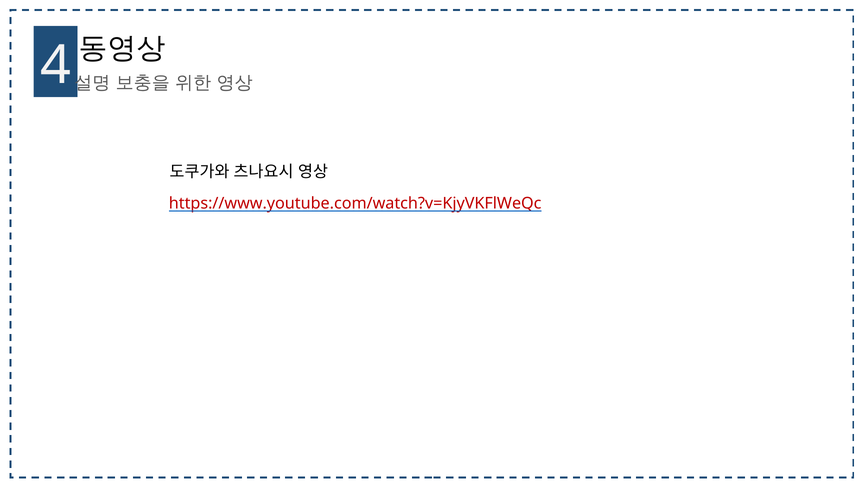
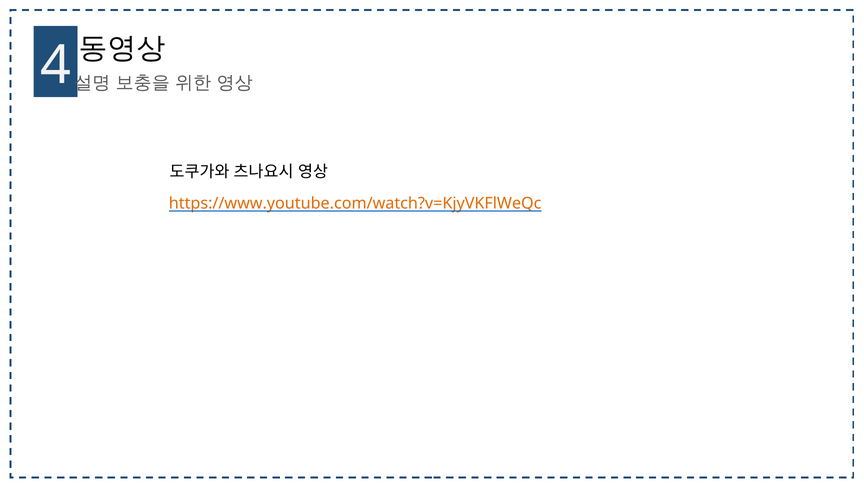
https://www.youtube.com/watch?v=KjyVKFlWeQc colour: red -> orange (355, 204)
